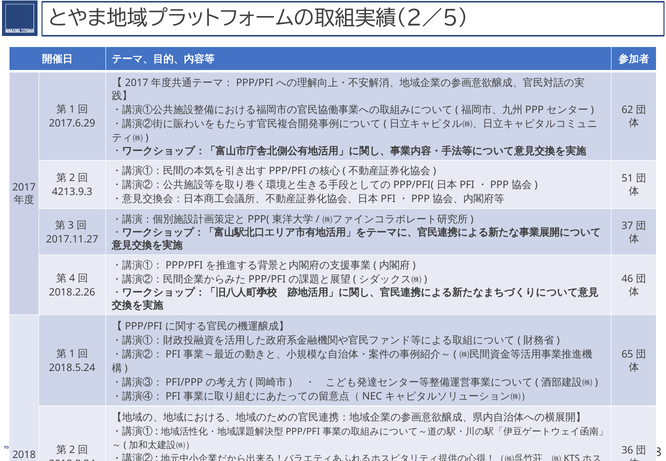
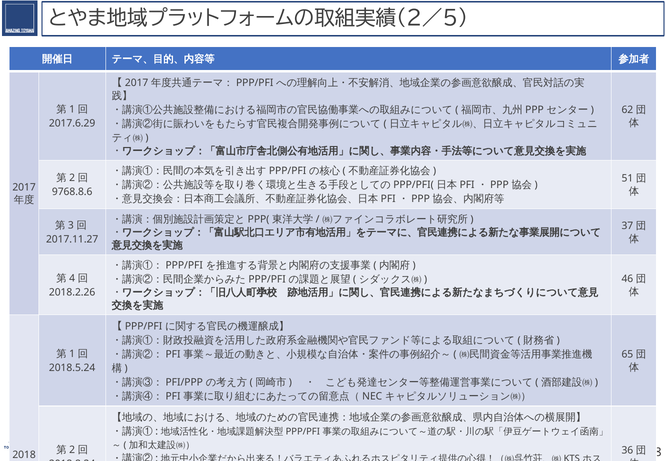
4213.9.3: 4213.9.3 -> 9768.8.6 (72, 192)
